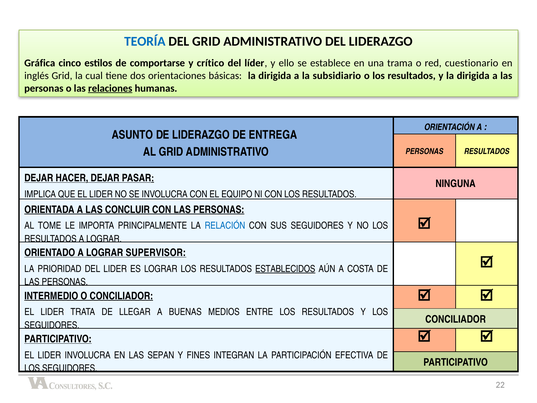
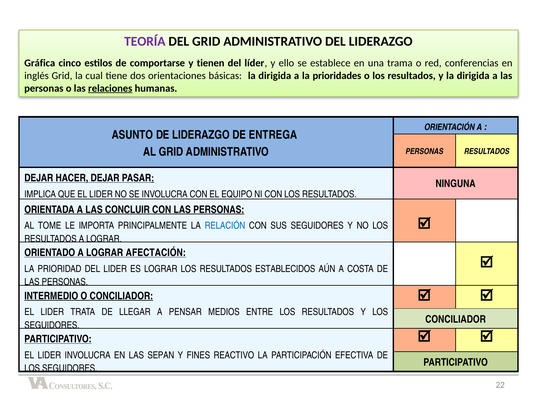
TEORÍA colour: blue -> purple (145, 42)
crítico: crítico -> tienen (211, 63)
cuestionario: cuestionario -> conferencias (472, 63)
subsidiario: subsidiario -> prioridades (337, 76)
SUPERVISOR: SUPERVISOR -> AFECTACIÓN (156, 253)
ESTABLECIDOS underline: present -> none (285, 269)
BUENAS: BUENAS -> PENSAR (185, 312)
INTEGRAN: INTEGRAN -> REACTIVO (234, 355)
